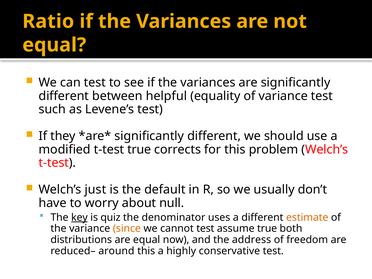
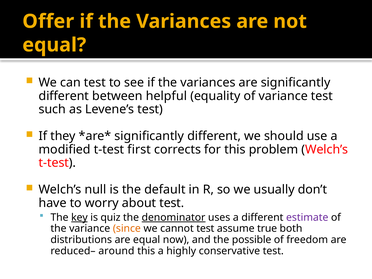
Ratio: Ratio -> Offer (48, 21)
t-test true: true -> first (139, 149)
just: just -> null (95, 190)
about null: null -> test (172, 203)
denominator underline: none -> present (174, 217)
estimate colour: orange -> purple (307, 217)
address: address -> possible (252, 240)
